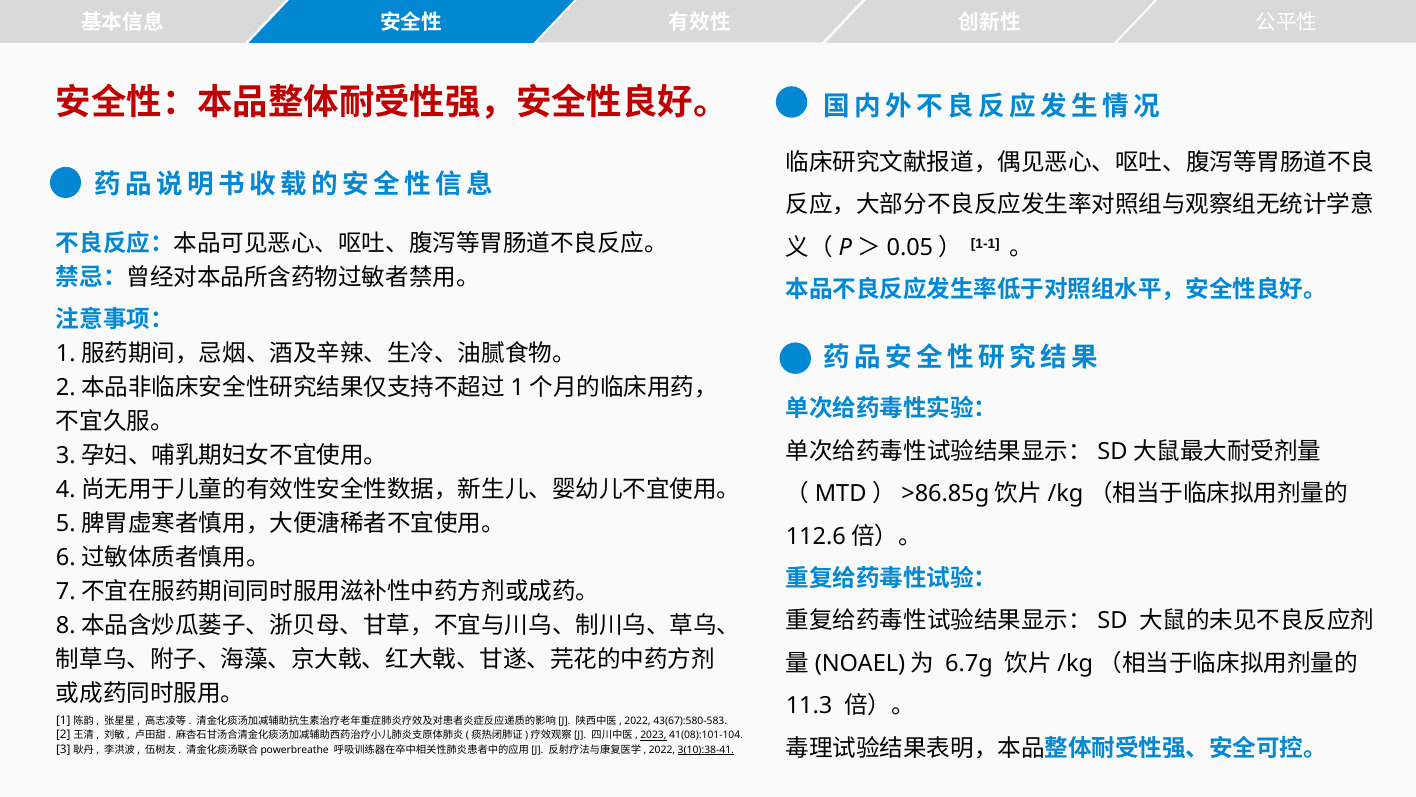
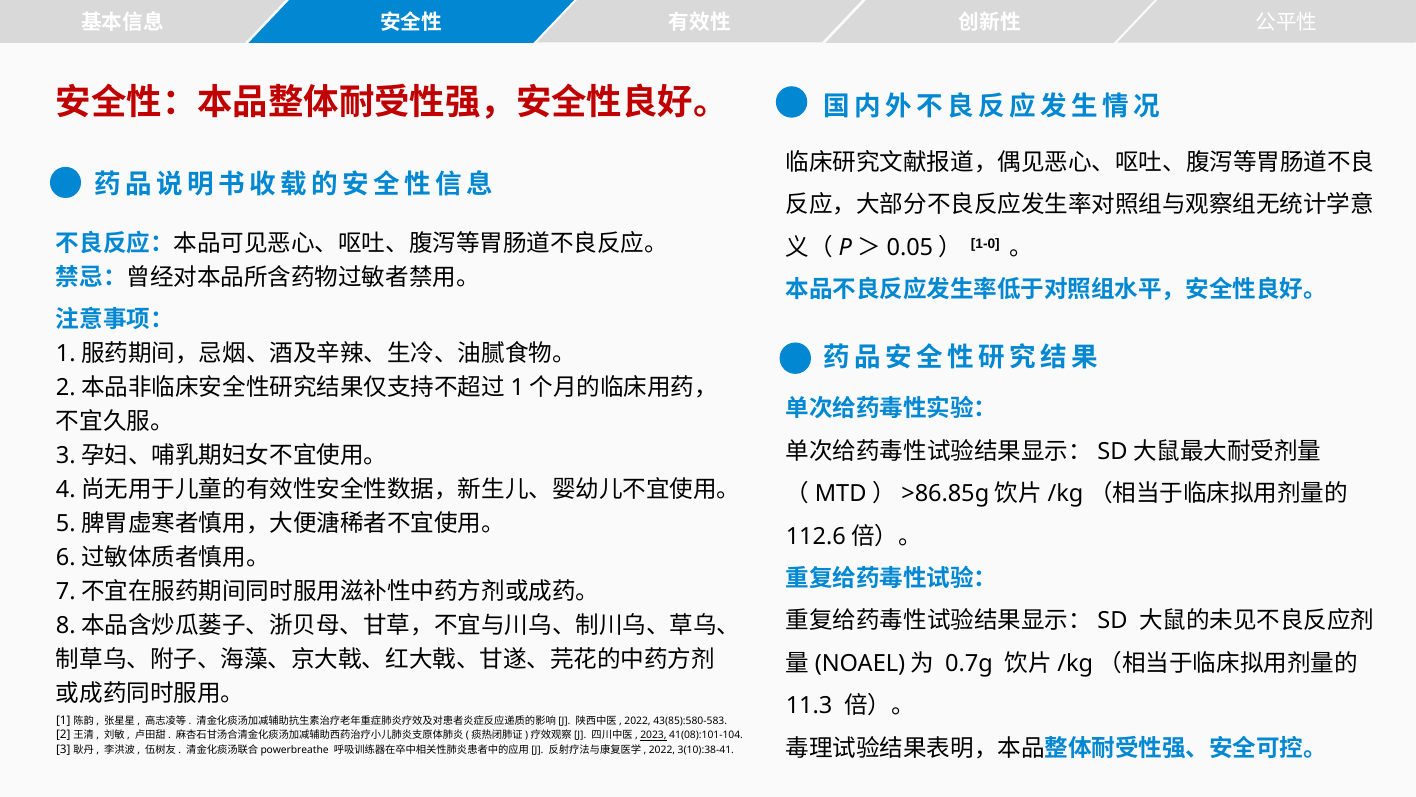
1-1: 1-1 -> 1-0 (985, 243)
6.7g: 6.7g -> 0.7g (969, 663)
43(67):580-583: 43(67):580-583 -> 43(85):580-583 (690, 721)
3(10):38-41 underline: present -> none (706, 749)
